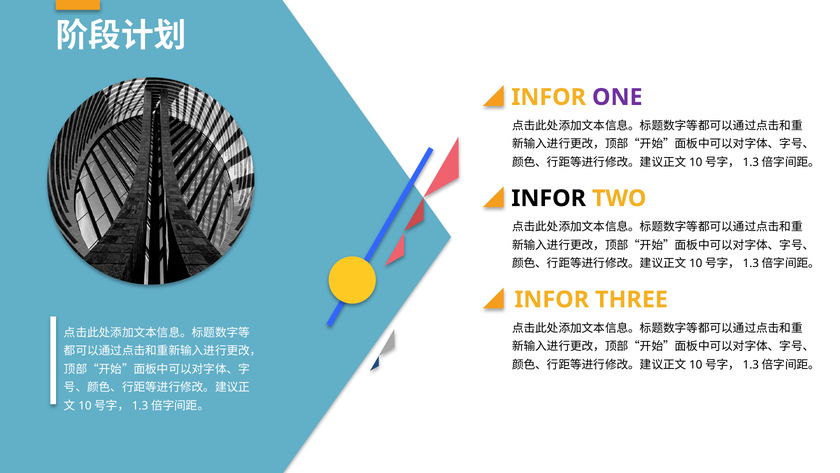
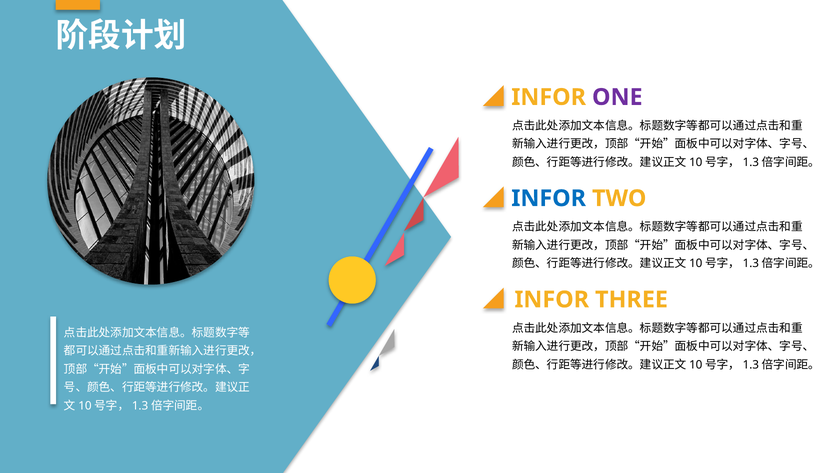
INFOR colour: black -> blue (549, 198)
